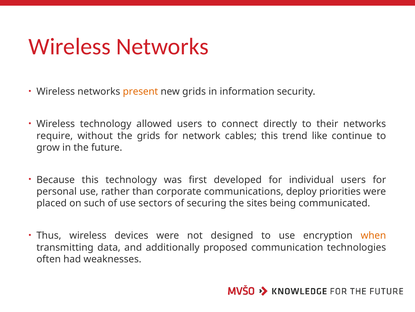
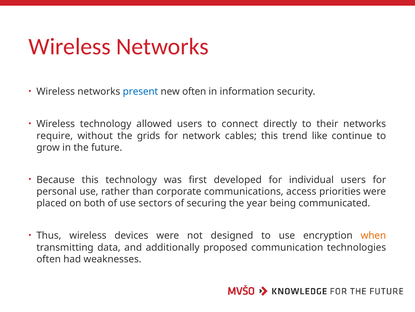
present colour: orange -> blue (140, 91)
new grids: grids -> often (194, 91)
deploy: deploy -> access (301, 191)
such: such -> both (95, 203)
sites: sites -> year (257, 203)
